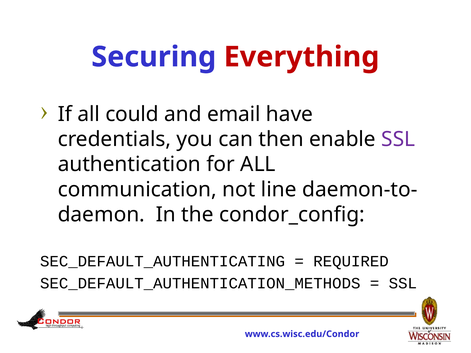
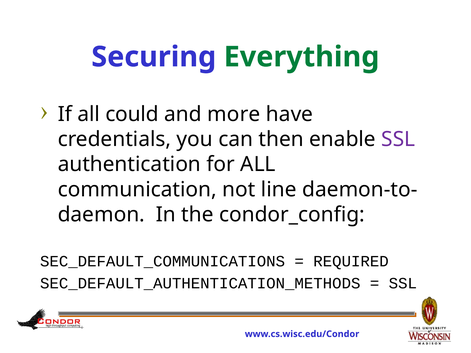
Everything colour: red -> green (302, 57)
email: email -> more (234, 114)
SEC_DEFAULT_AUTHENTICATING: SEC_DEFAULT_AUTHENTICATING -> SEC_DEFAULT_COMMUNICATIONS (163, 261)
